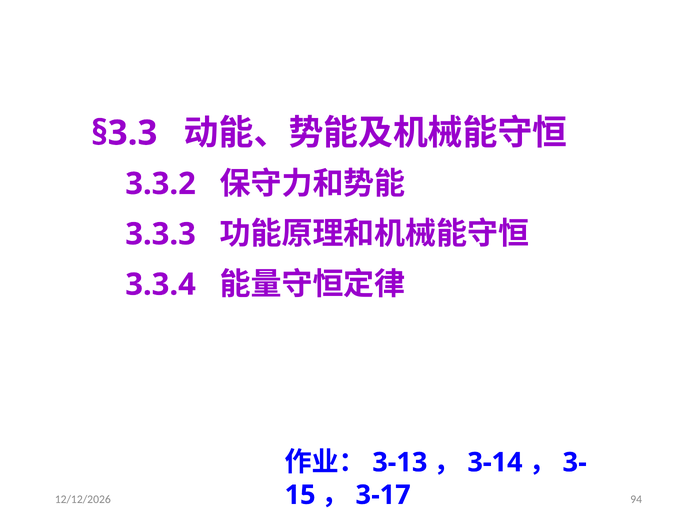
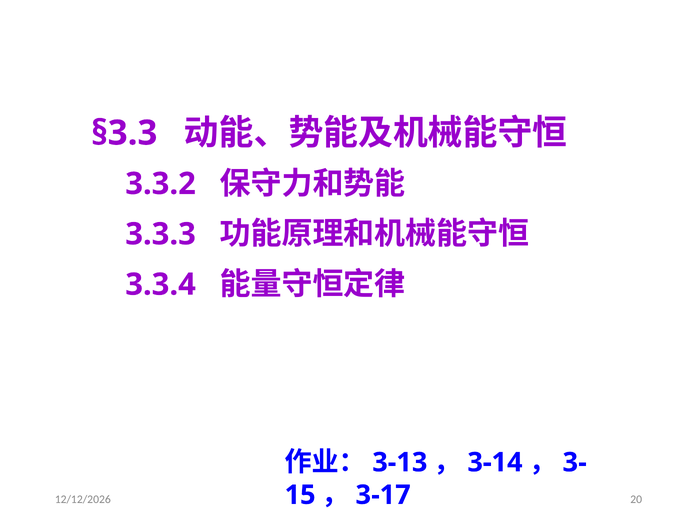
94: 94 -> 20 (636, 499)
